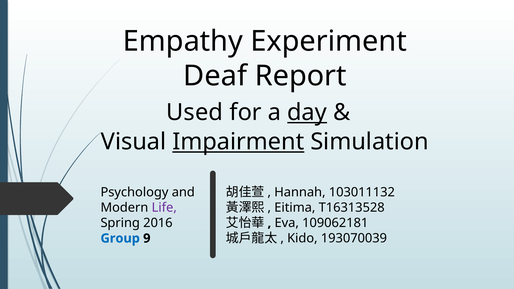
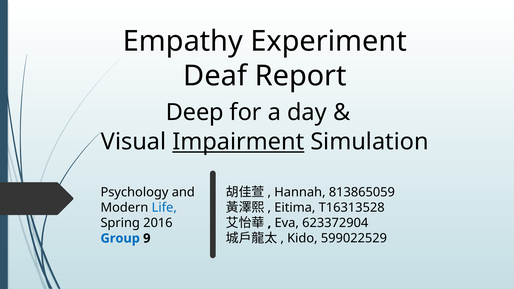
Used: Used -> Deep (195, 113)
day underline: present -> none (307, 113)
103011132: 103011132 -> 813865059 (362, 192)
Life colour: purple -> blue (164, 208)
109062181: 109062181 -> 623372904 (335, 223)
193070039: 193070039 -> 599022529 (354, 238)
